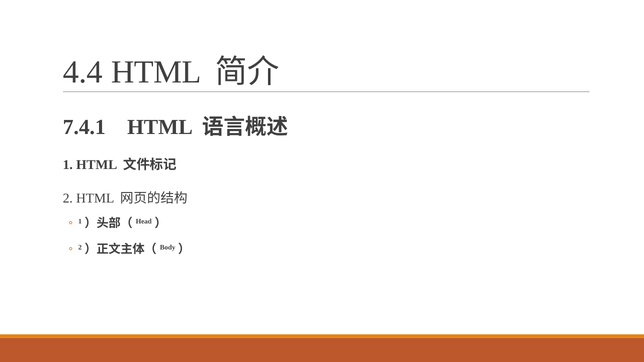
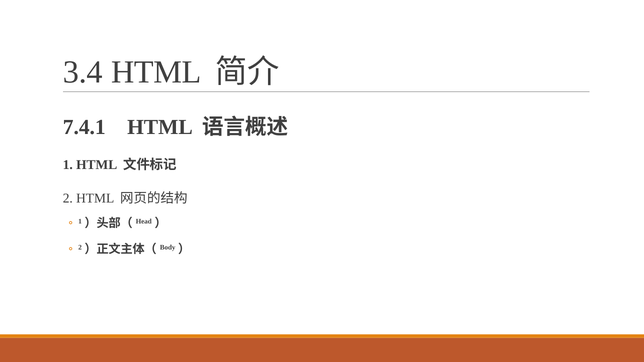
4.4: 4.4 -> 3.4 (83, 72)
